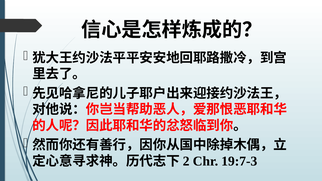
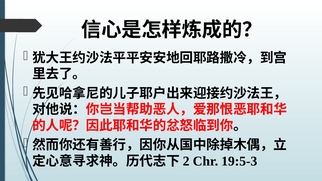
19:7-3: 19:7-3 -> 19:5-3 (239, 161)
